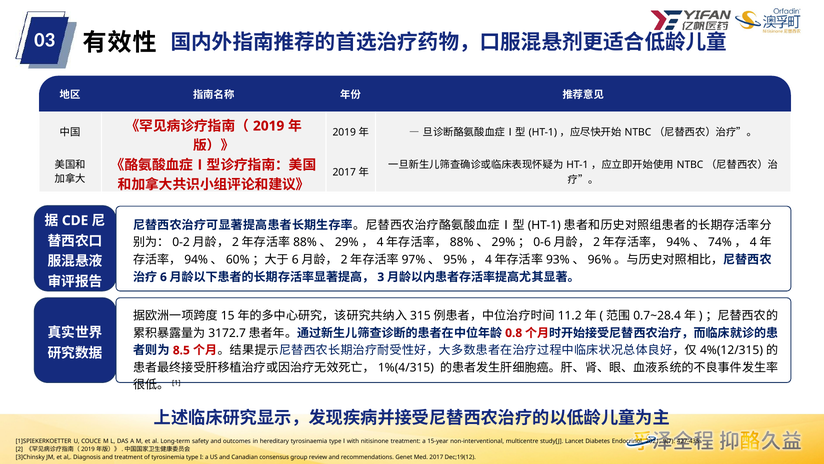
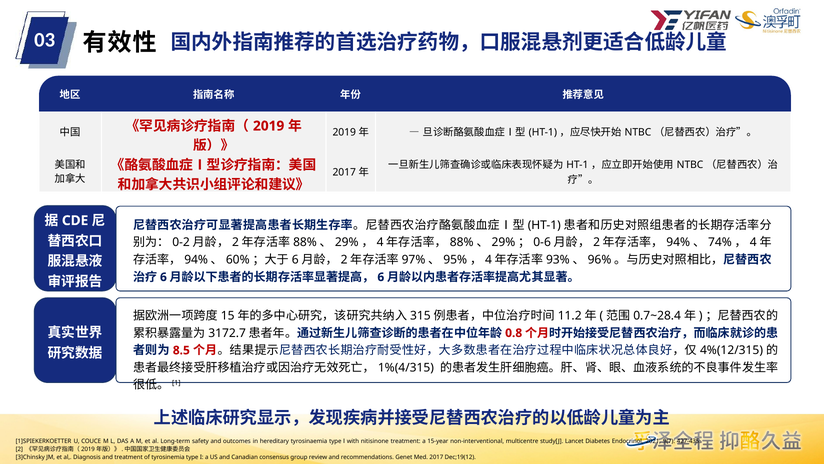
3: 3 -> 6 (381, 277)
